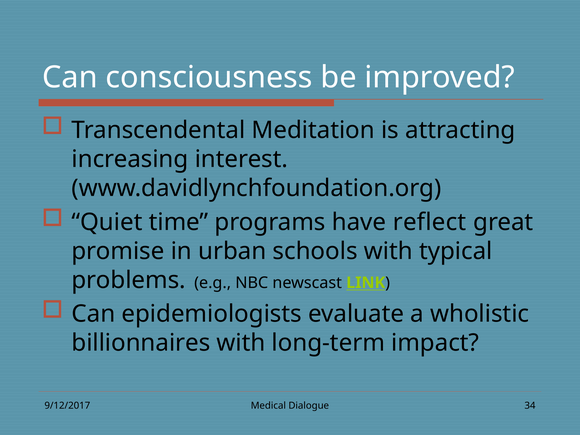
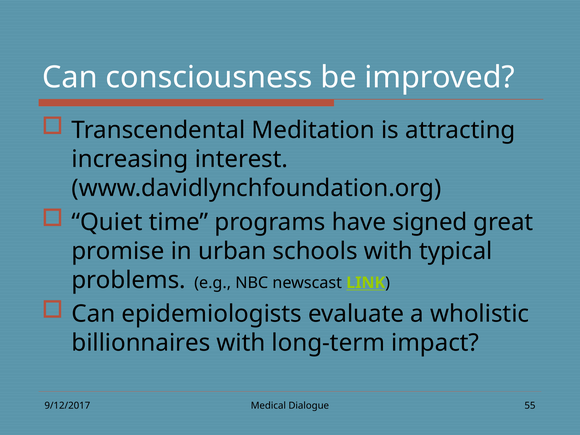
reflect: reflect -> signed (430, 222)
34: 34 -> 55 (530, 406)
